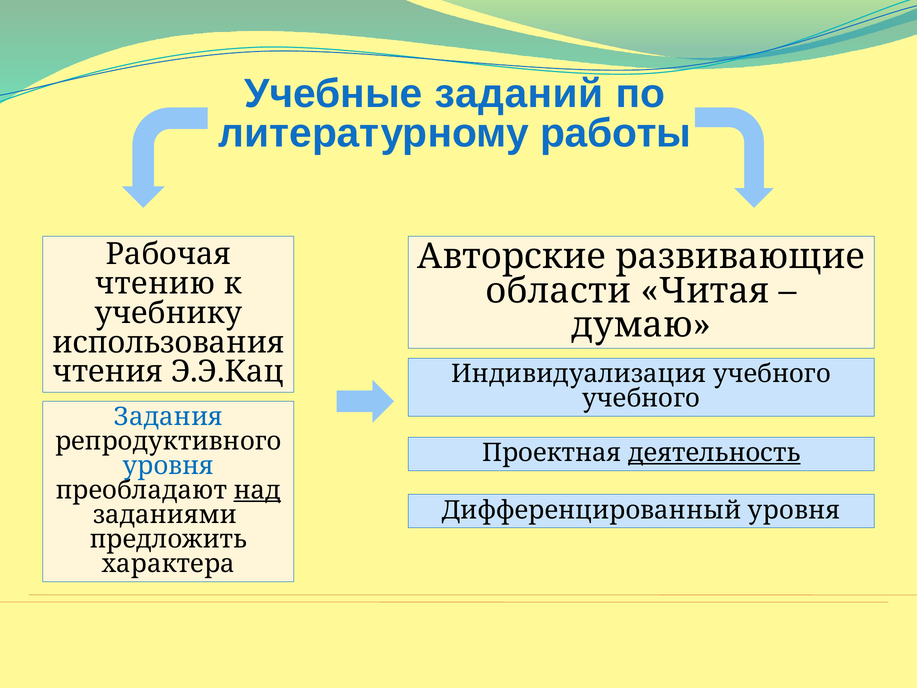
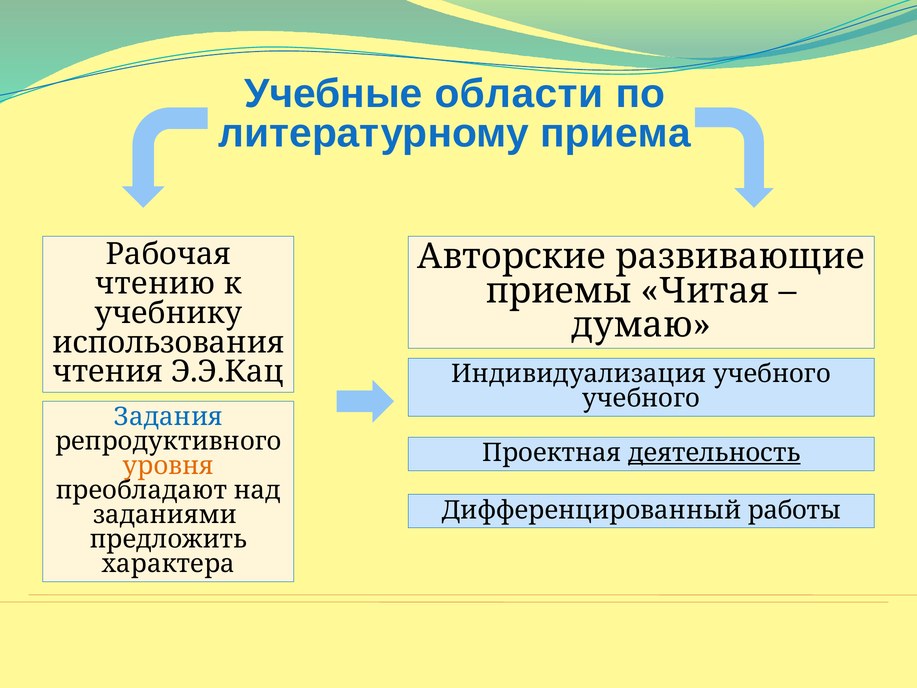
заданий: заданий -> области (519, 94)
работы: работы -> приема (615, 133)
области: области -> приемы (559, 291)
уровня colour: blue -> orange (168, 466)
над underline: present -> none (257, 490)
Дифференцированный уровня: уровня -> работы (794, 510)
